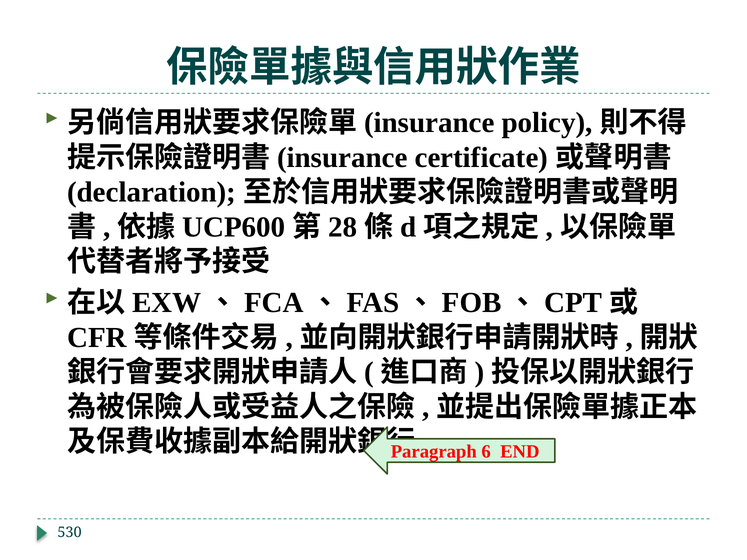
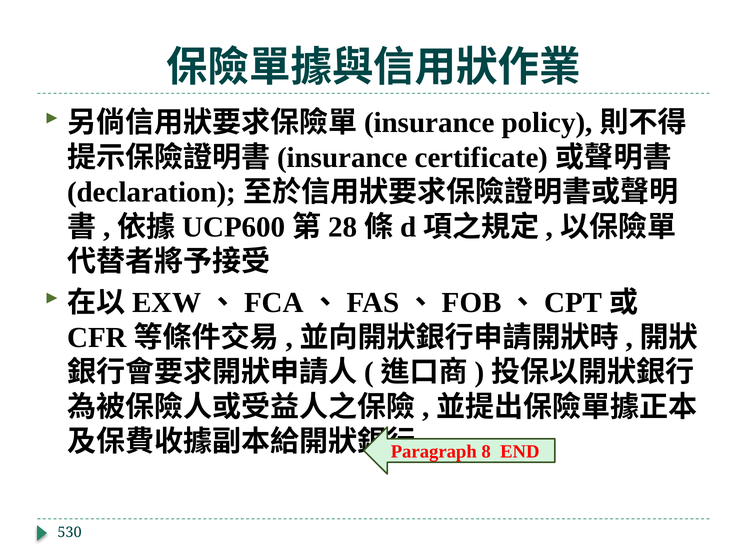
6: 6 -> 8 (486, 452)
